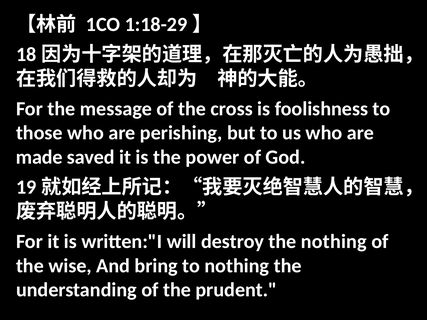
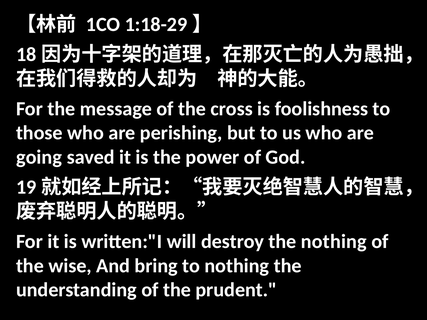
made: made -> going (39, 157)
